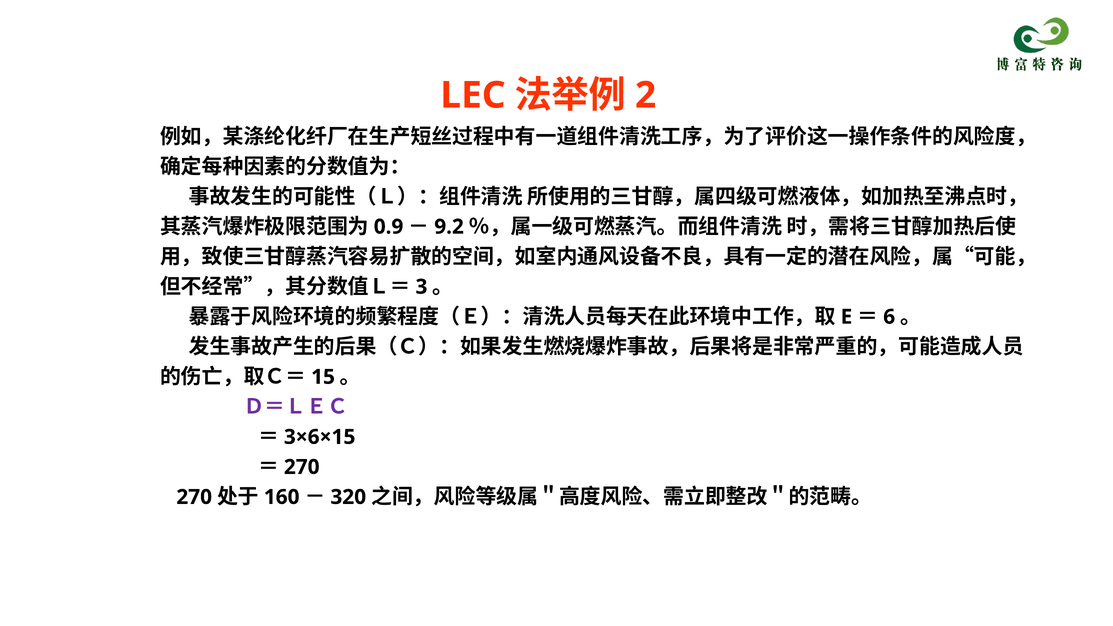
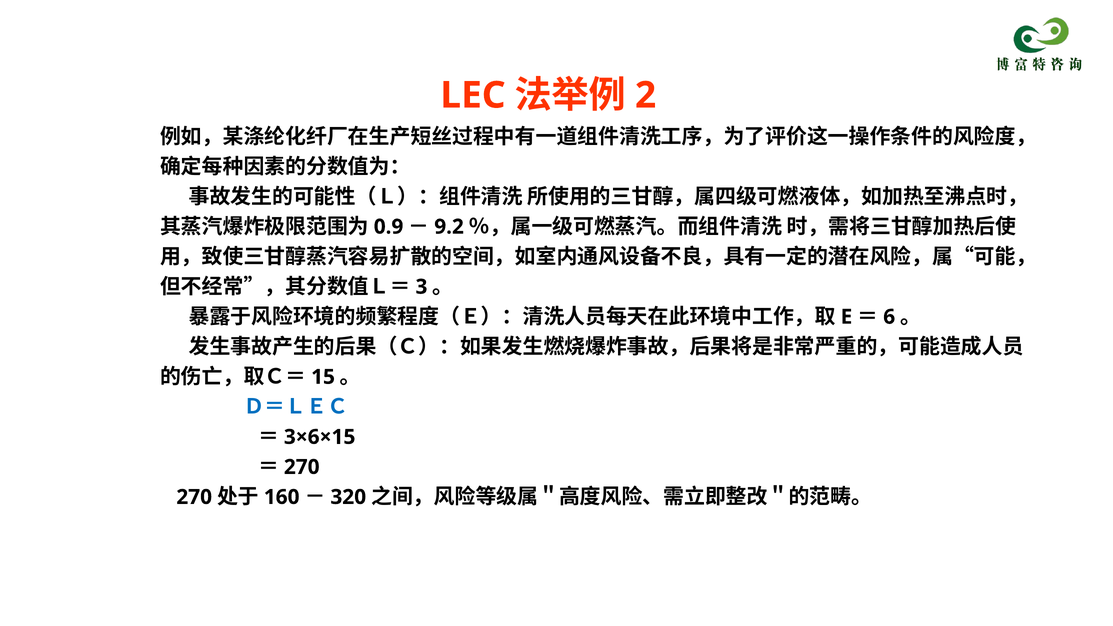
Ｄ＝ＬＥＣ colour: purple -> blue (296, 407)
